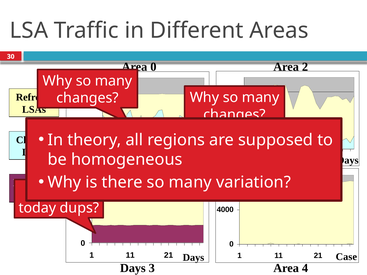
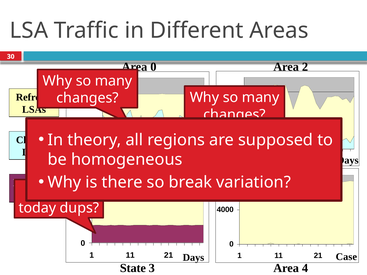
there so many: many -> break (190, 182)
Days: Days -> State (133, 268)
